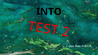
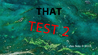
INTO: INTO -> THAT (49, 12)
